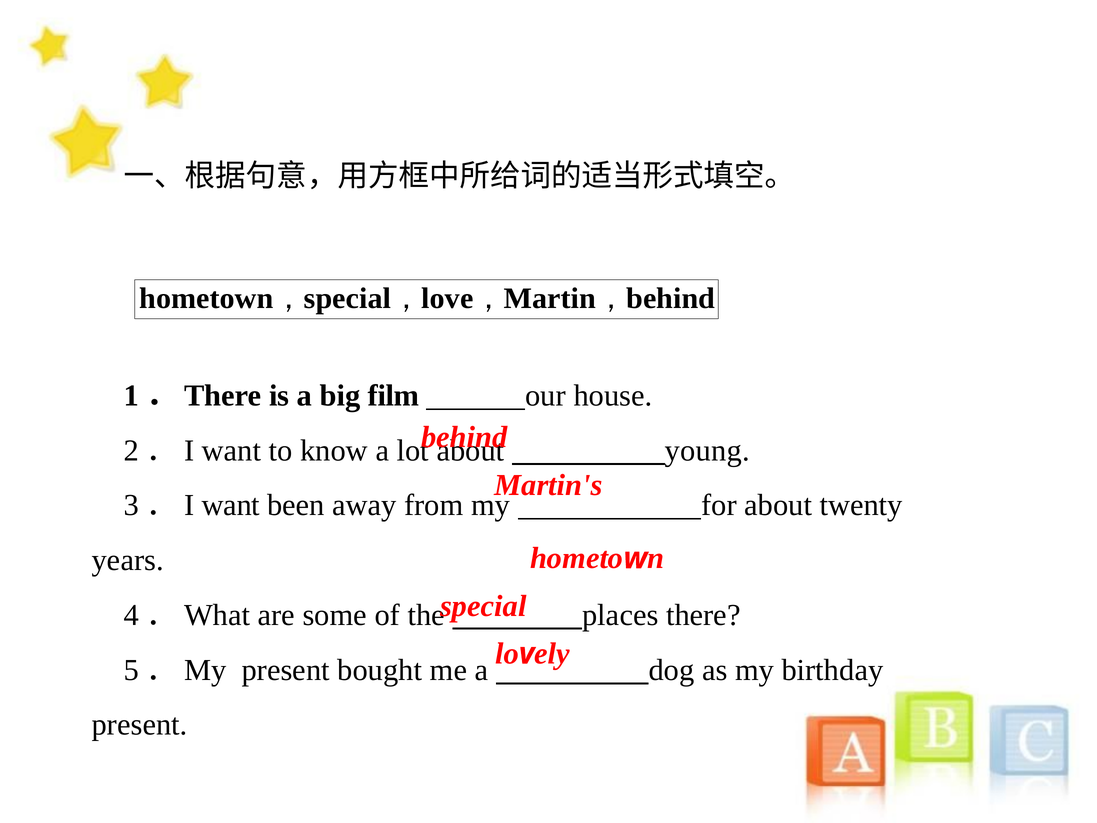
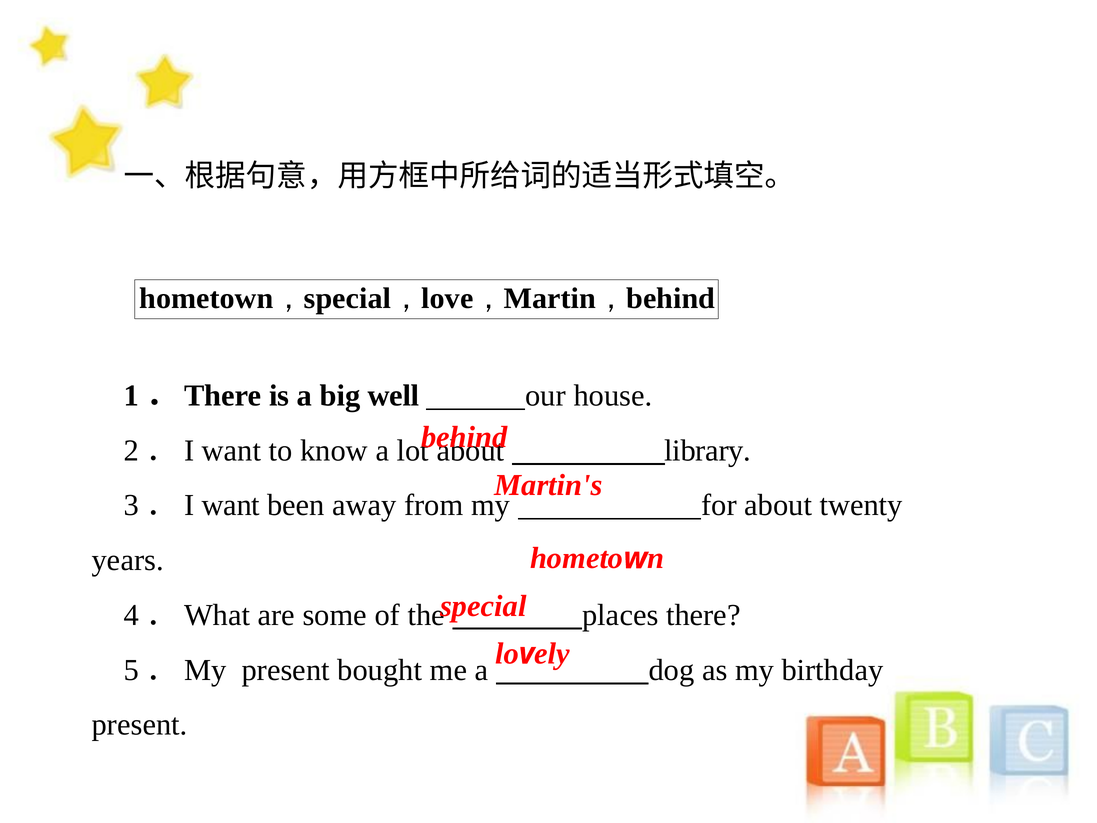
film: film -> well (393, 396)
young: young -> library (708, 450)
